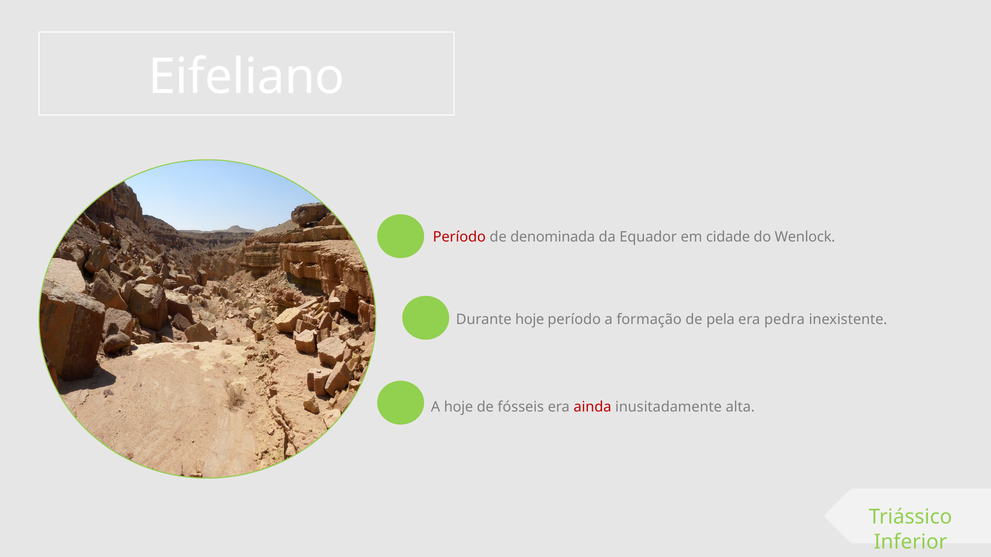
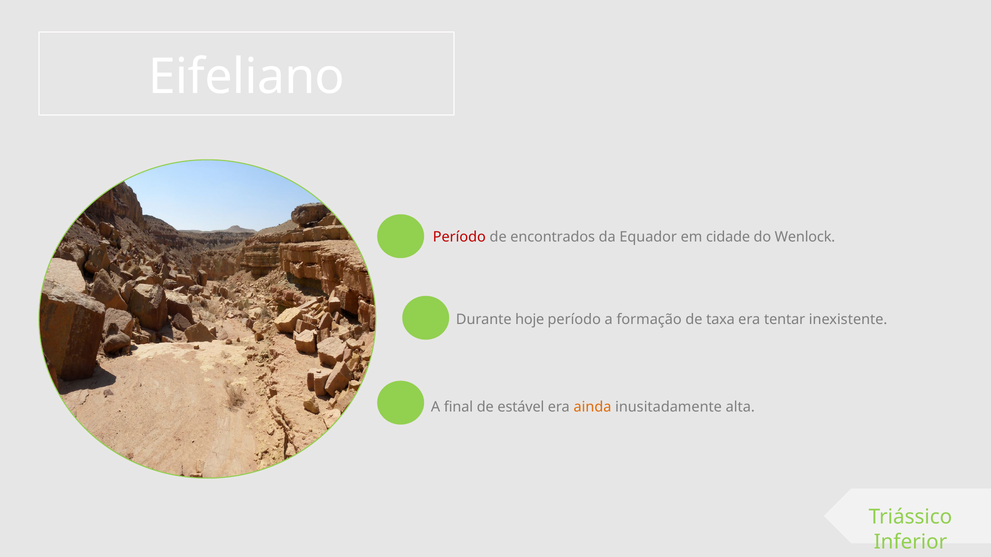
denominada: denominada -> encontrados (553, 237)
pela: pela -> taxa (721, 320)
pedra: pedra -> tentar (785, 320)
A hoje: hoje -> final (458, 407)
fósseis: fósseis -> estável (521, 407)
ainda colour: red -> orange (592, 407)
